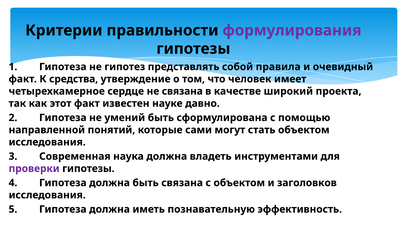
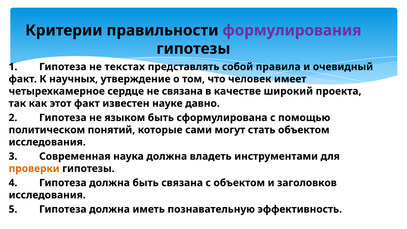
гипотез: гипотез -> текстах (125, 67)
средства: средства -> научных (74, 79)
умений: умений -> языком (125, 118)
направленной: направленной -> политическом (47, 130)
проверки colour: purple -> orange (34, 169)
